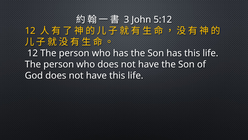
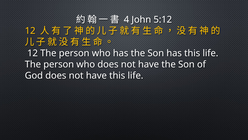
3: 3 -> 4 (126, 20)
